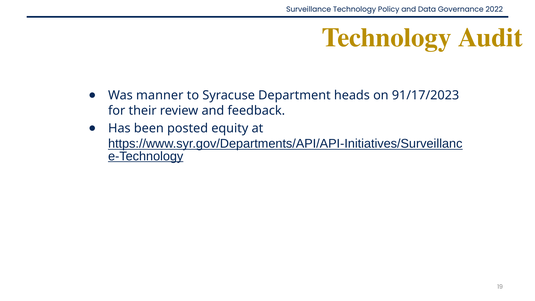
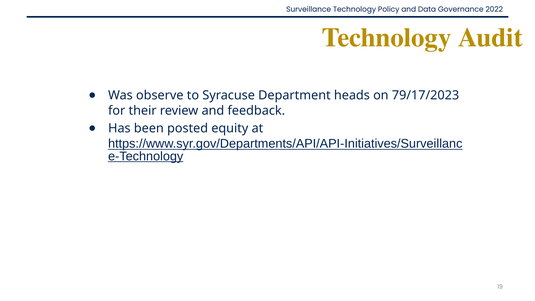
manner: manner -> observe (160, 95)
91/17/2023: 91/17/2023 -> 79/17/2023 (426, 95)
